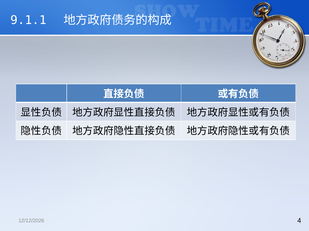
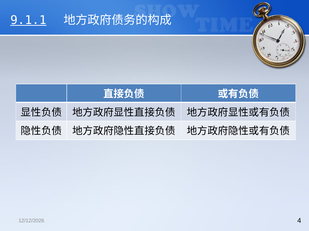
9.1.1 underline: none -> present (28, 20)
